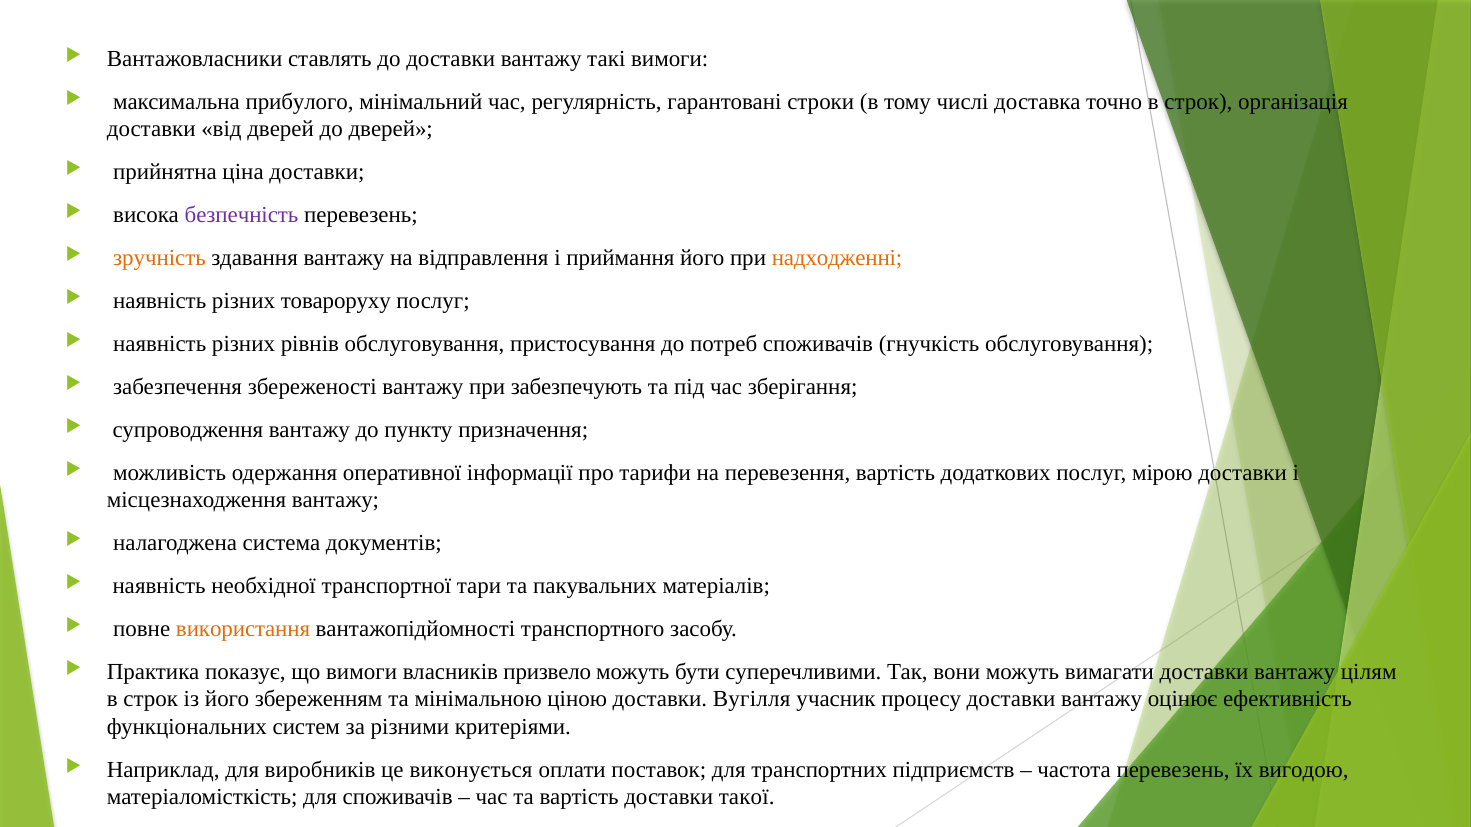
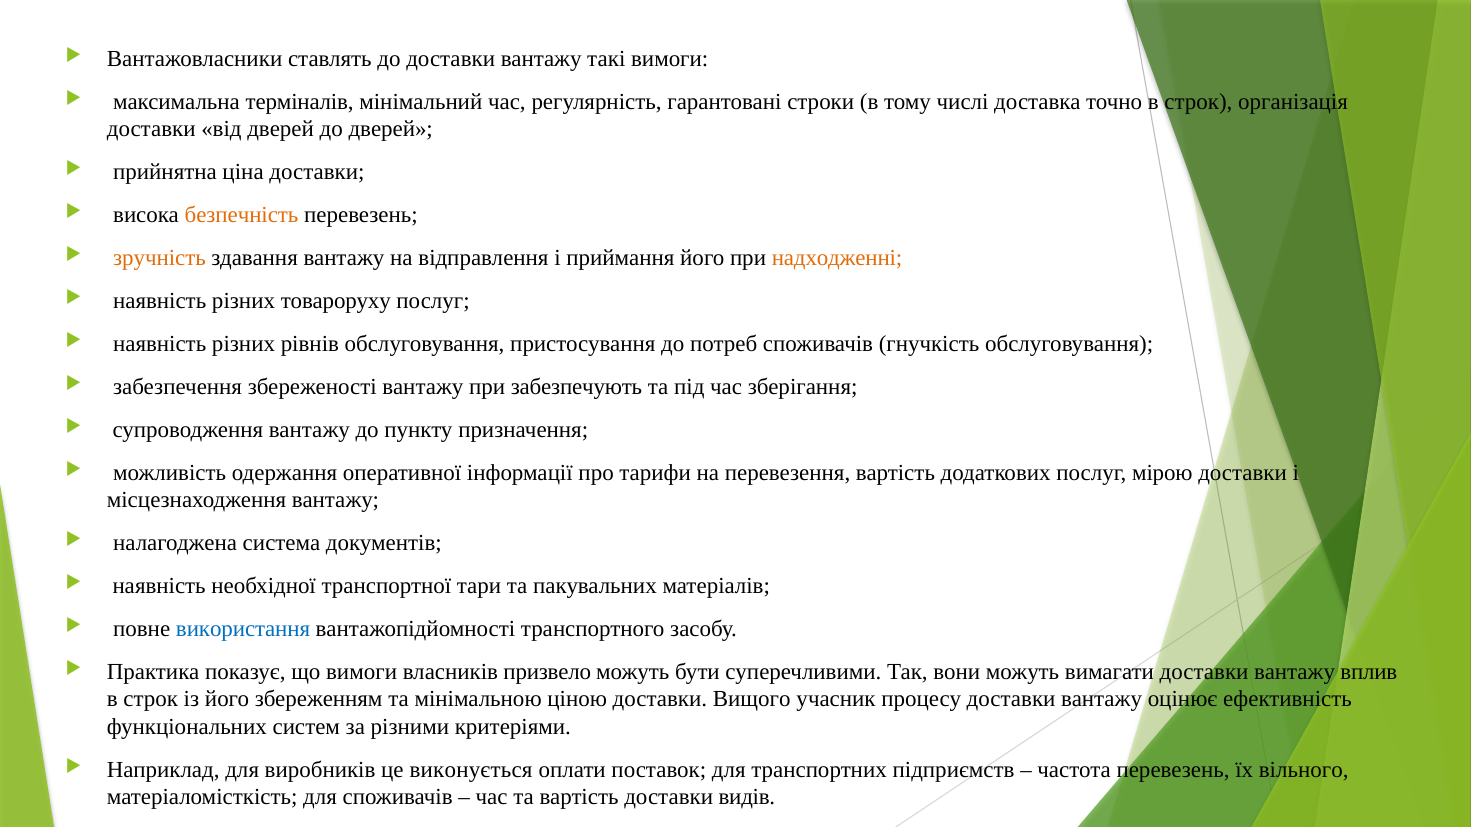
прибулого: прибулого -> терміналів (300, 102)
безпечність colour: purple -> orange (242, 215)
використання colour: orange -> blue (243, 629)
цілям: цілям -> вплив (1369, 672)
Вугілля: Вугілля -> Вищого (752, 700)
вигодою: вигодою -> вільного (1304, 770)
такої: такої -> видів (747, 798)
